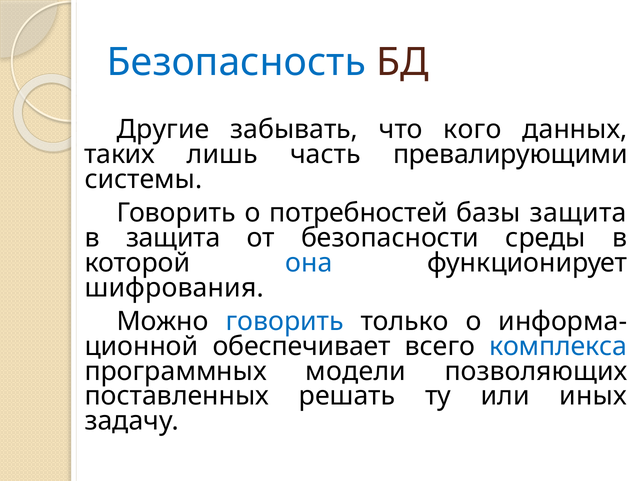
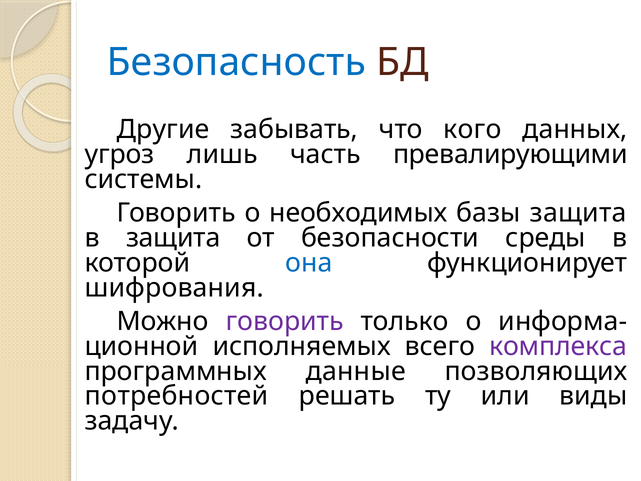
таких: таких -> угроз (120, 155)
потребностей: потребностей -> необходимых (359, 213)
говорить colour: blue -> purple (285, 321)
обеспечивает: обеспечивает -> исполняемых (302, 346)
комплекса colour: blue -> purple (558, 346)
модели: модели -> данные (356, 371)
поставленных: поставленных -> потребностей (177, 396)
иных: иных -> виды (593, 396)
